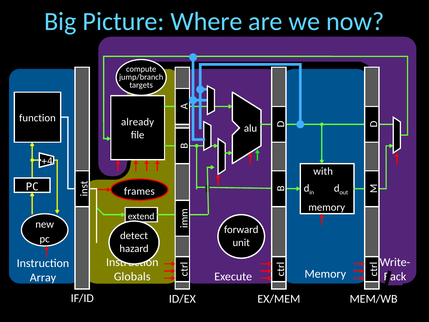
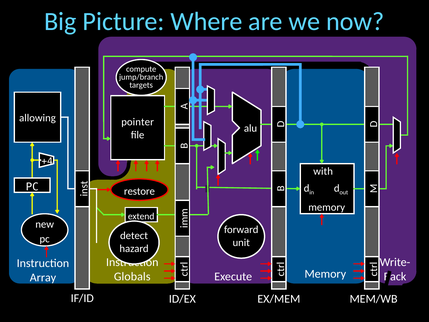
function: function -> allowing (37, 118)
already: already -> pointer (138, 122)
frames: frames -> restore (139, 191)
